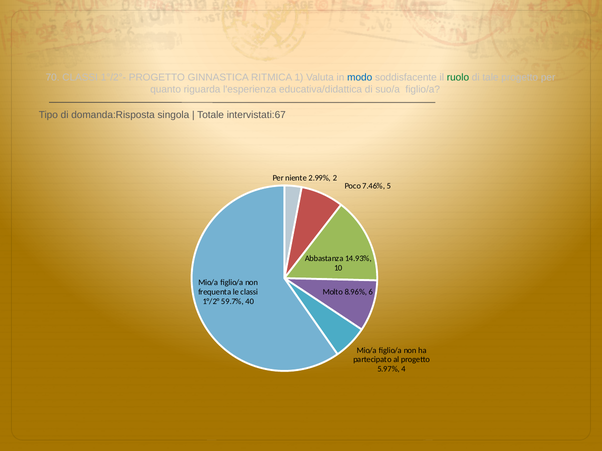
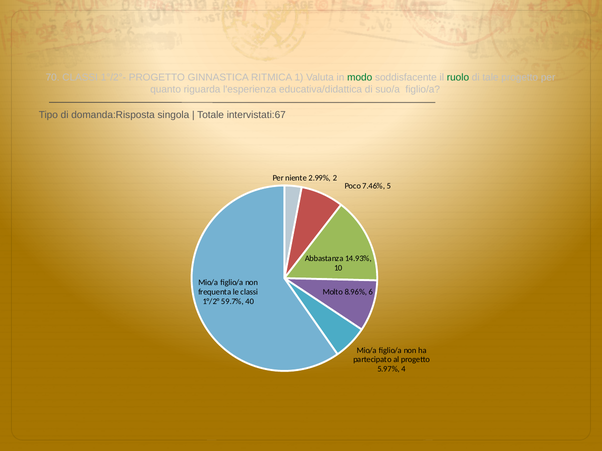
modo colour: blue -> green (360, 77)
